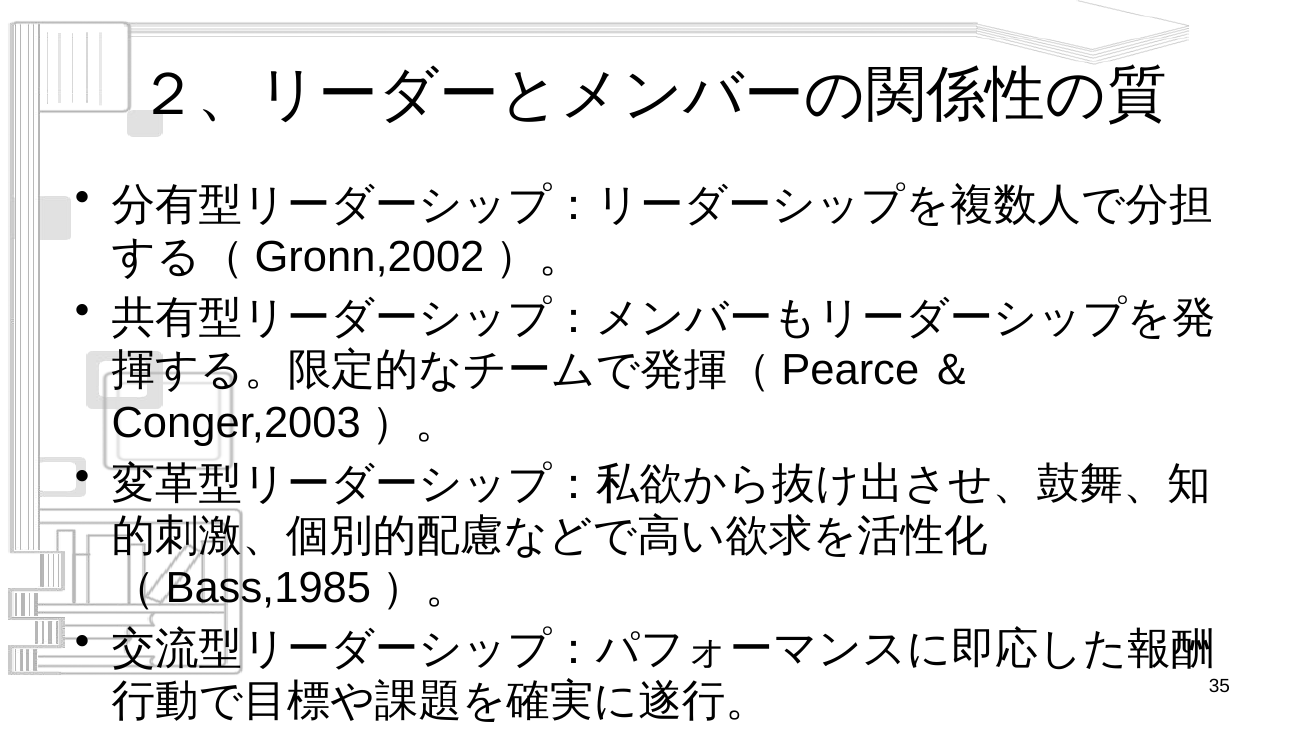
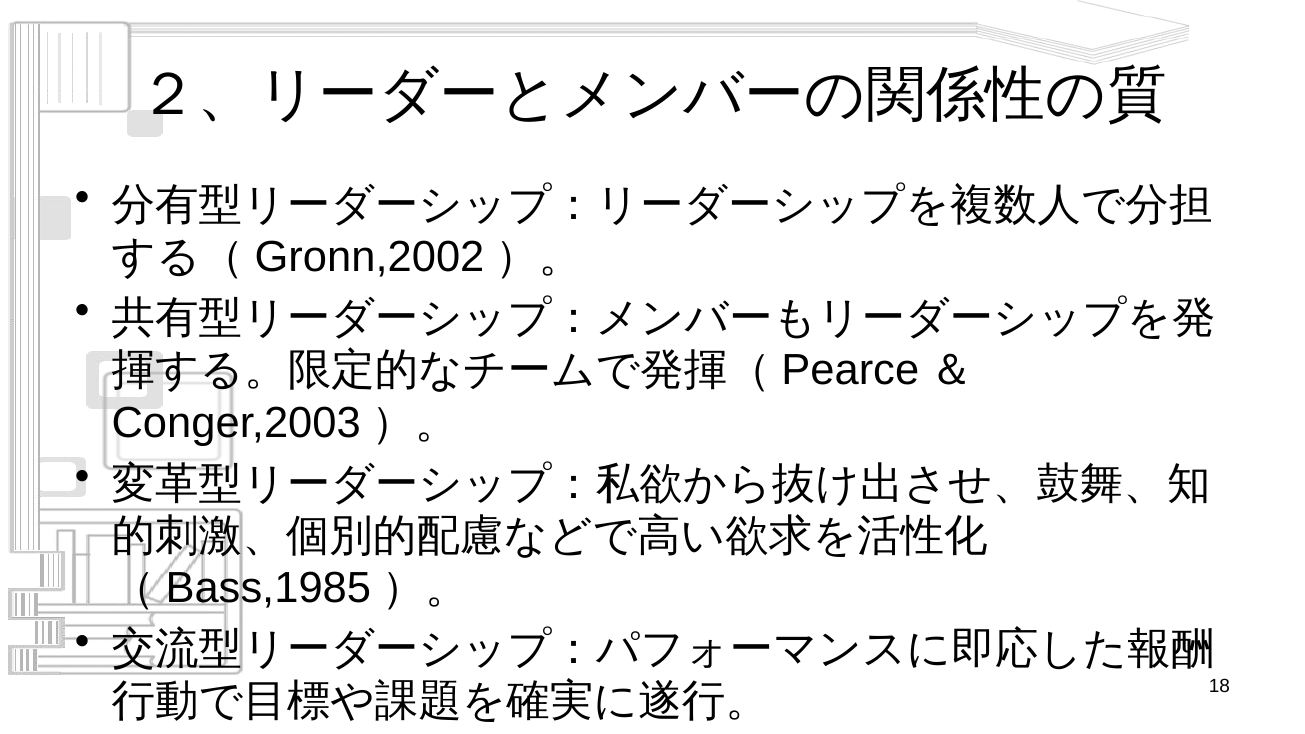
35: 35 -> 18 (1219, 686)
